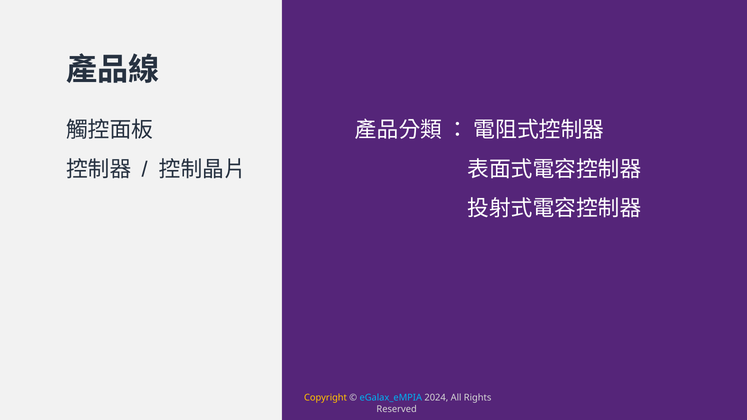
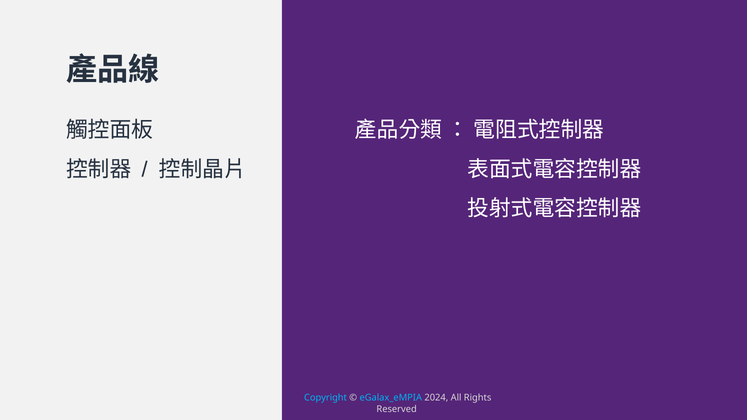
Copyright colour: yellow -> light blue (326, 398)
